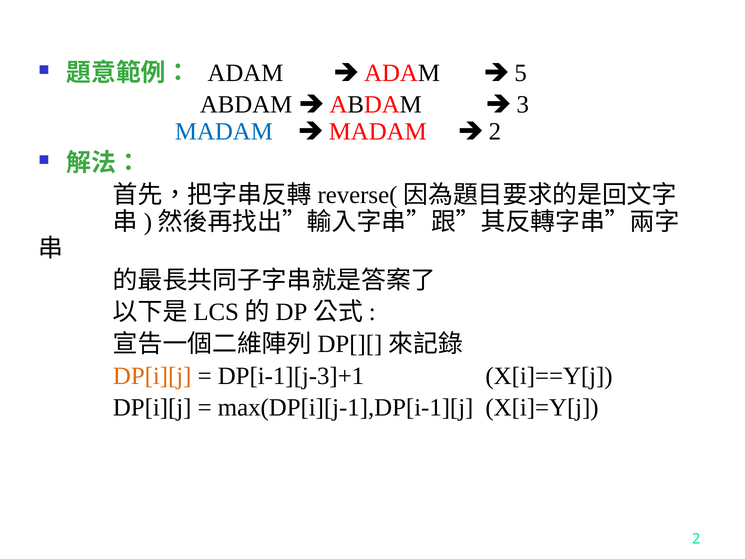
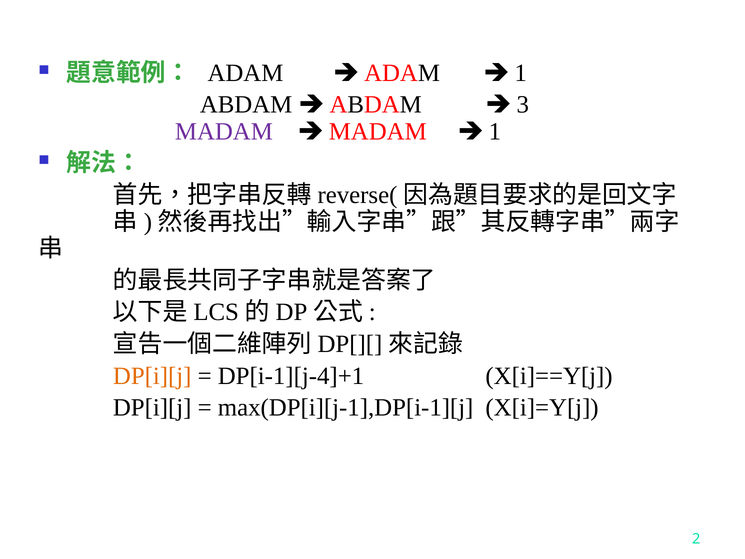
5: 5 -> 1 (521, 73)
MADAM colour: blue -> purple (224, 131)
2: 2 -> 1 (495, 131)
DP[i-1][j-3]+1: DP[i-1][j-3]+1 -> DP[i-1][j-4]+1 (291, 376)
